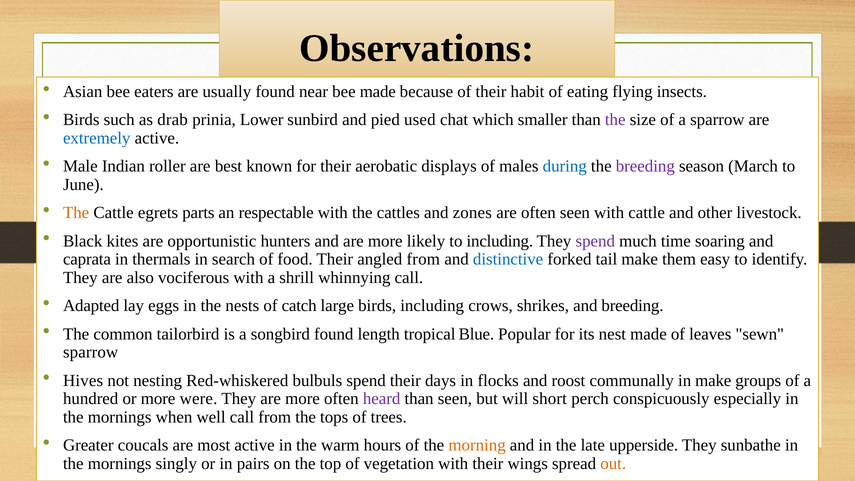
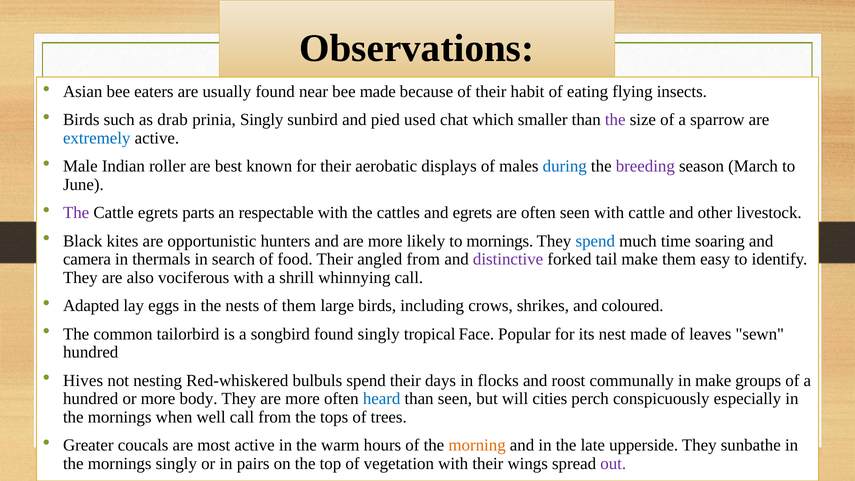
prinia Lower: Lower -> Singly (262, 120)
The colour: orange -> purple (76, 213)
and zones: zones -> egrets (472, 213)
to including: including -> mornings (500, 241)
spend colour: purple -> blue (595, 241)
caprata: caprata -> camera (87, 259)
distinctive colour: blue -> purple (508, 259)
of catch: catch -> them (299, 306)
and breeding: breeding -> coloured (632, 306)
found length: length -> singly (379, 334)
Blue: Blue -> Face (476, 334)
sparrow: sparrow -> hundred (91, 352)
were: were -> body (199, 399)
heard colour: purple -> blue (382, 399)
short: short -> cities (550, 399)
out colour: orange -> purple (613, 463)
